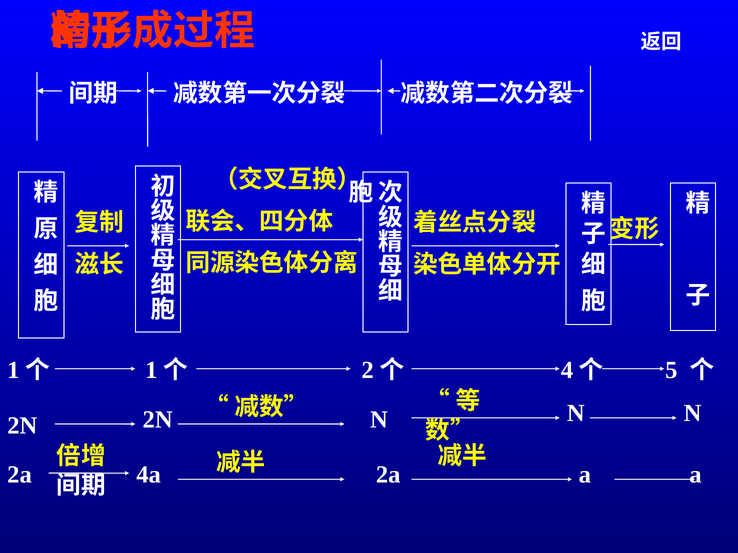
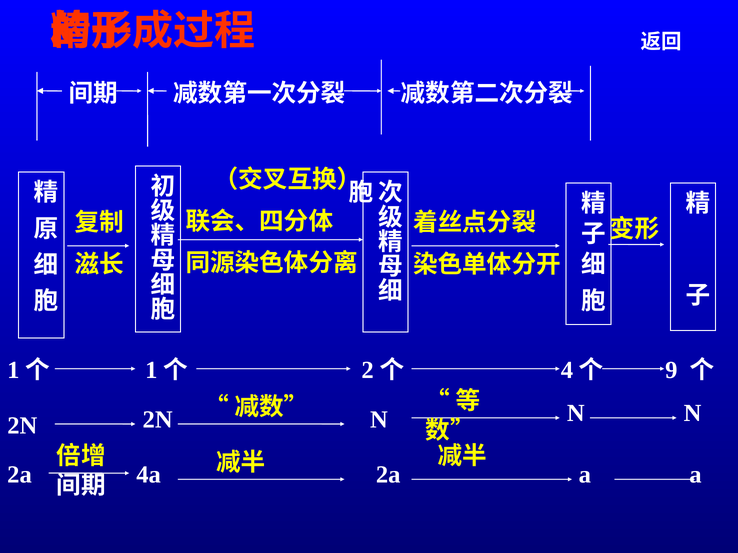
5: 5 -> 9 (671, 371)
